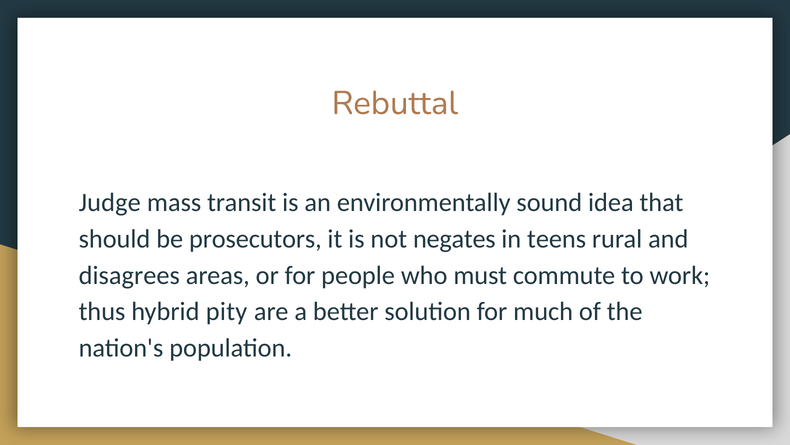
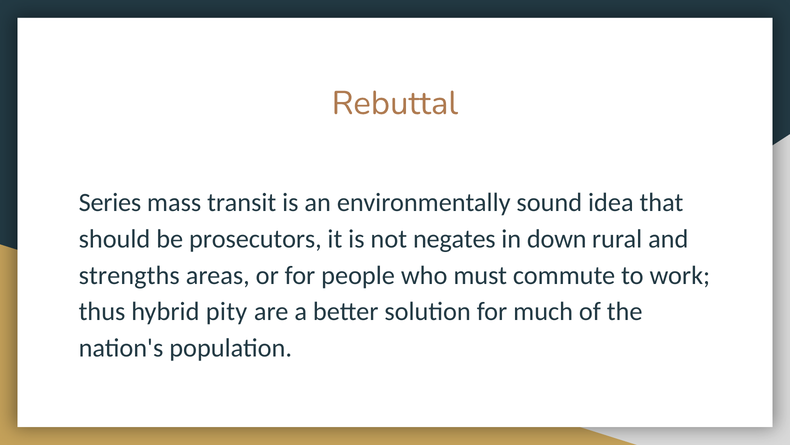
Judge: Judge -> Series (110, 202)
teens: teens -> down (557, 239)
disagrees: disagrees -> strengths (129, 275)
